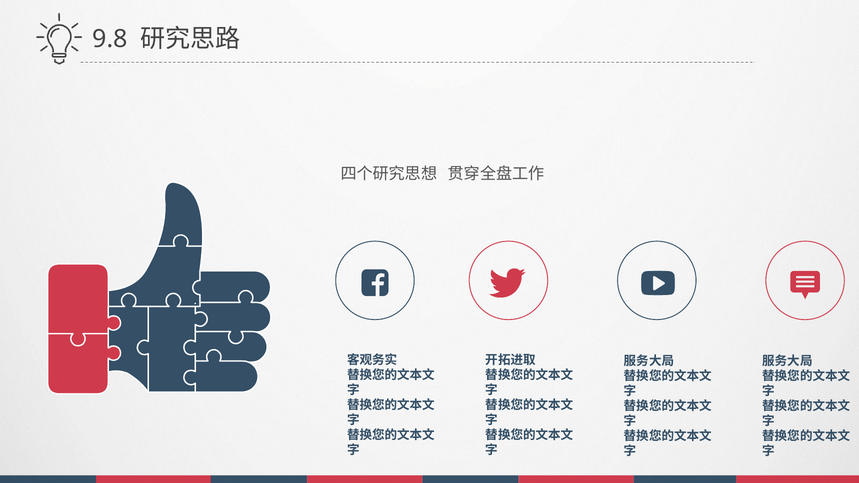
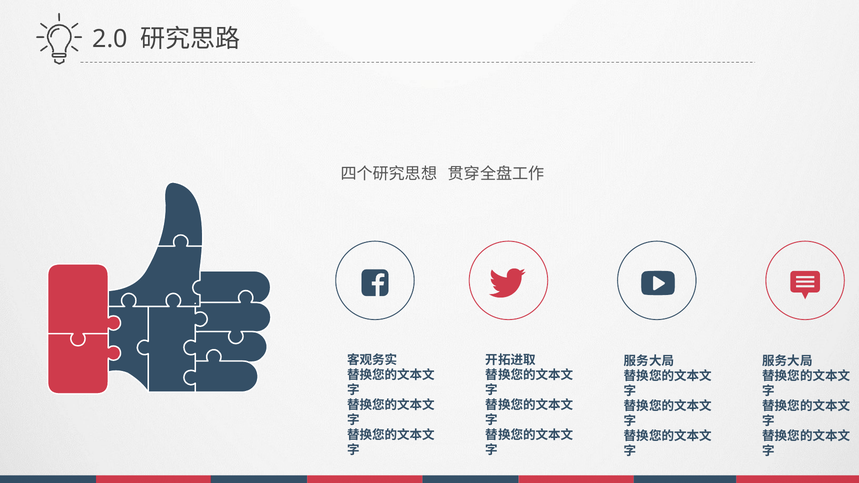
9.8: 9.8 -> 2.0 (110, 39)
